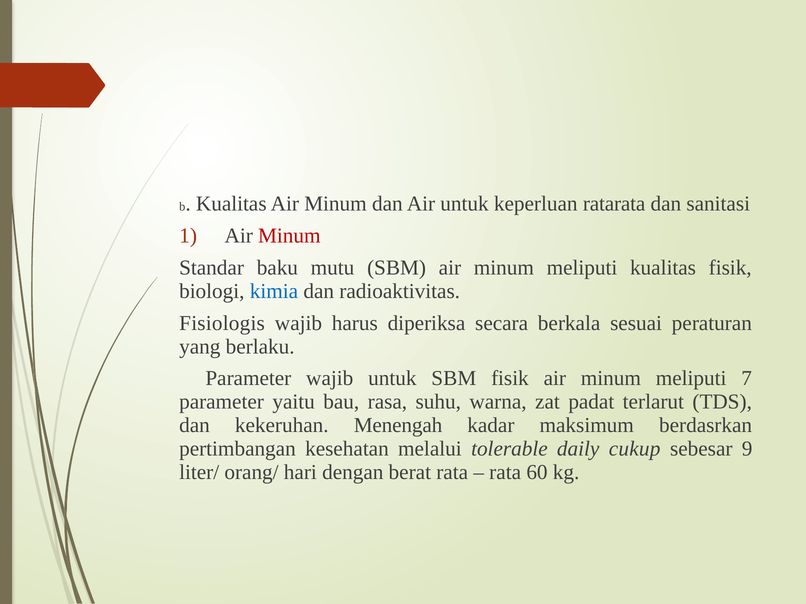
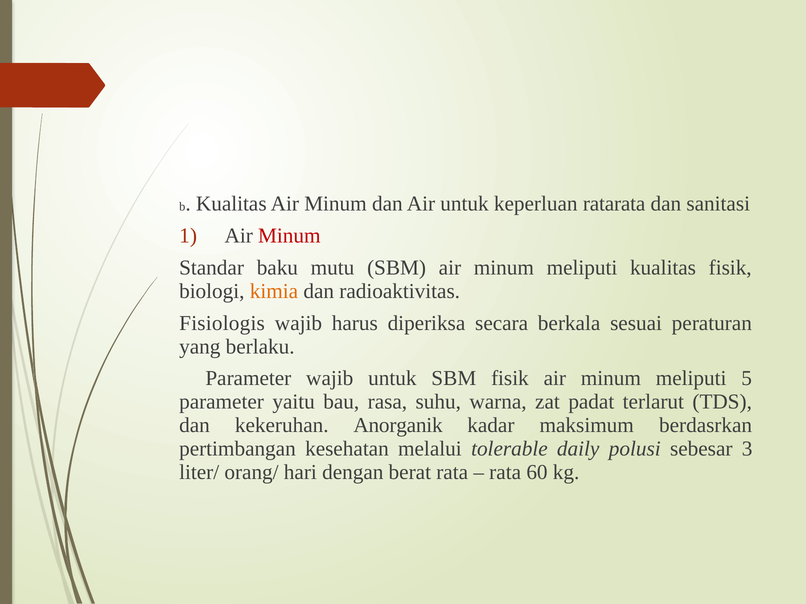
kimia colour: blue -> orange (274, 291)
7: 7 -> 5 (747, 379)
Menengah: Menengah -> Anorganik (398, 426)
cukup: cukup -> polusi (635, 449)
9: 9 -> 3 (747, 449)
